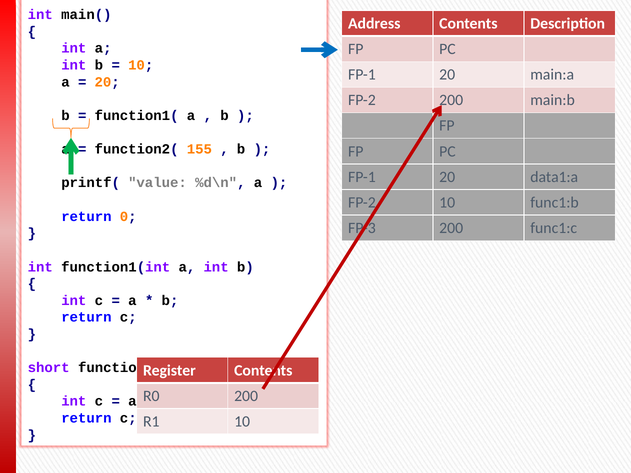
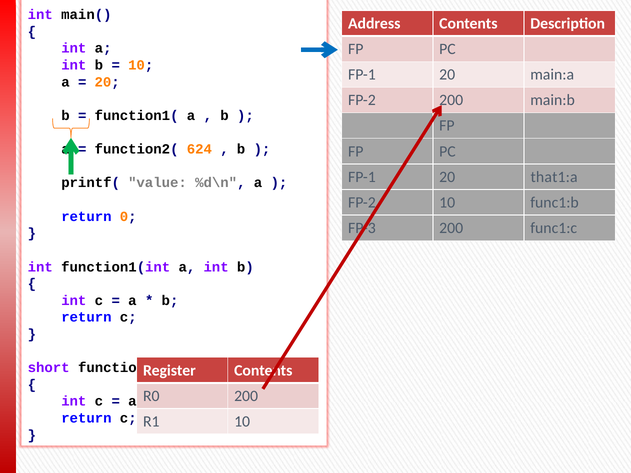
155: 155 -> 624 (199, 149)
data1:a: data1:a -> that1:a (554, 177)
